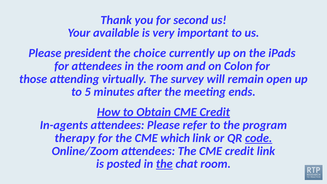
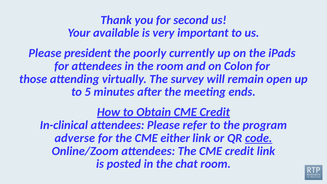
choice: choice -> poorly (150, 53)
In-agents: In-agents -> In-clinical (64, 125)
therapy: therapy -> adverse (75, 138)
which: which -> either (175, 138)
the underline: present -> none (164, 164)
